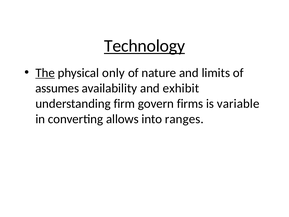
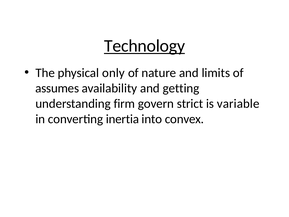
The underline: present -> none (45, 73)
exhibit: exhibit -> getting (181, 88)
firms: firms -> strict (190, 104)
allows: allows -> inertia (122, 119)
ranges: ranges -> convex (184, 119)
